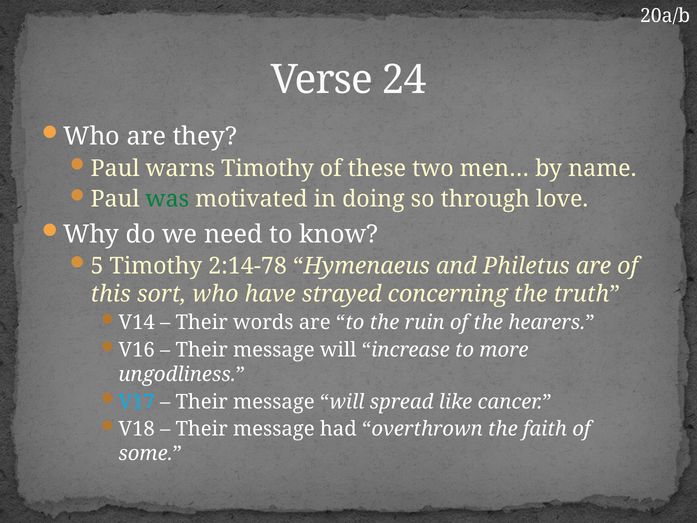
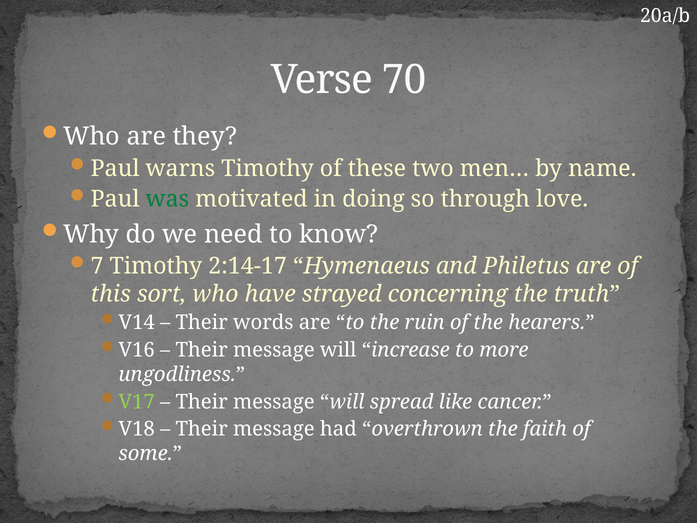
24: 24 -> 70 (404, 80)
5: 5 -> 7 (97, 266)
2:14-78: 2:14-78 -> 2:14-17 (248, 266)
V17 colour: light blue -> light green (137, 402)
